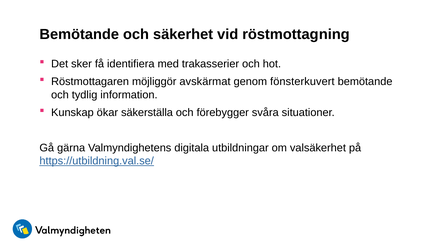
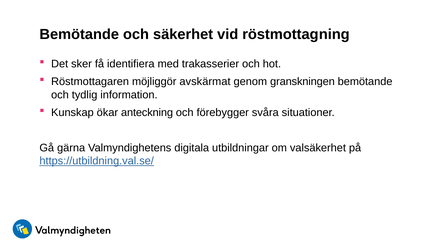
fönsterkuvert: fönsterkuvert -> granskningen (302, 82)
säkerställa: säkerställa -> anteckning (147, 113)
